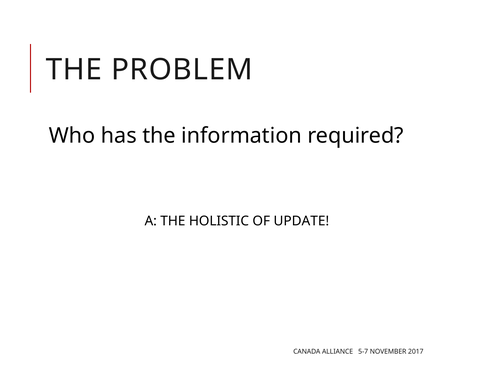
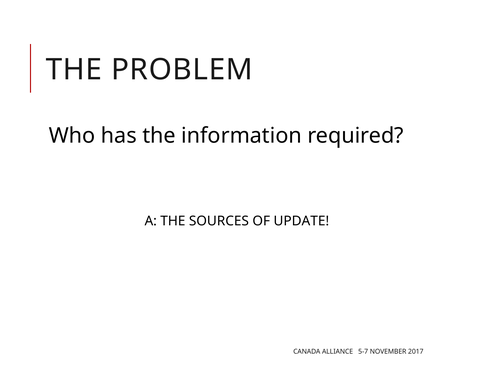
HOLISTIC: HOLISTIC -> SOURCES (219, 221)
